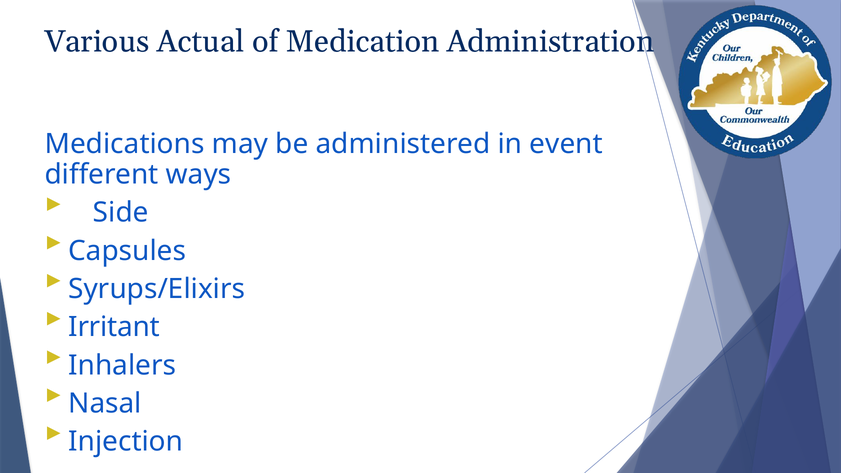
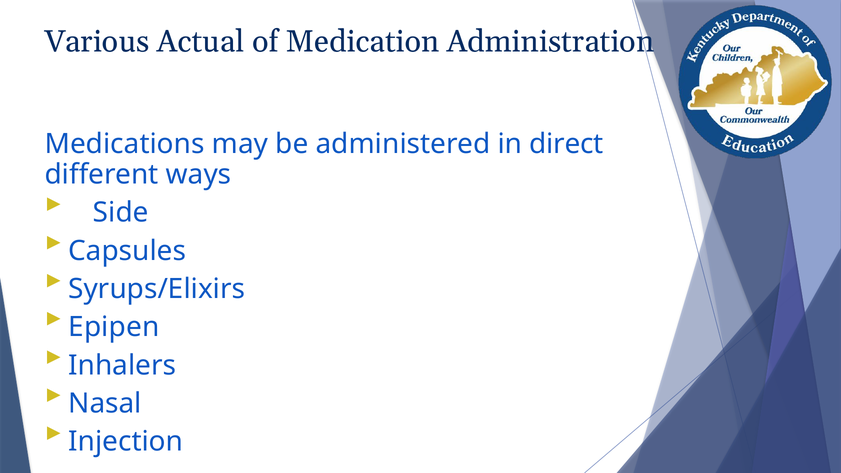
event: event -> direct (566, 144)
Irritant: Irritant -> Epipen (114, 327)
